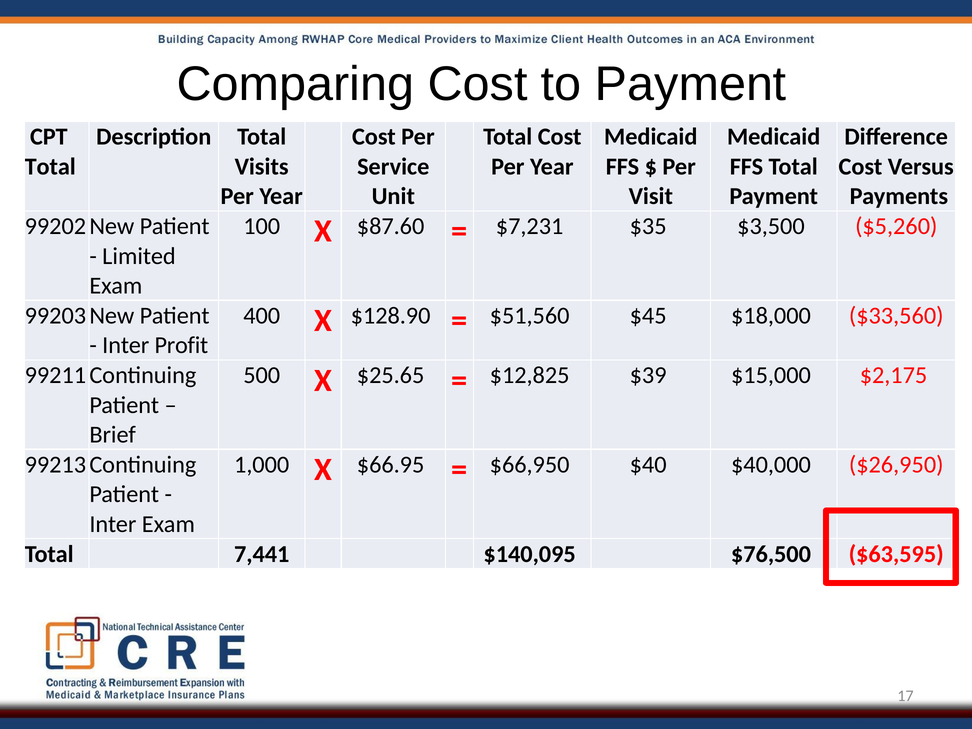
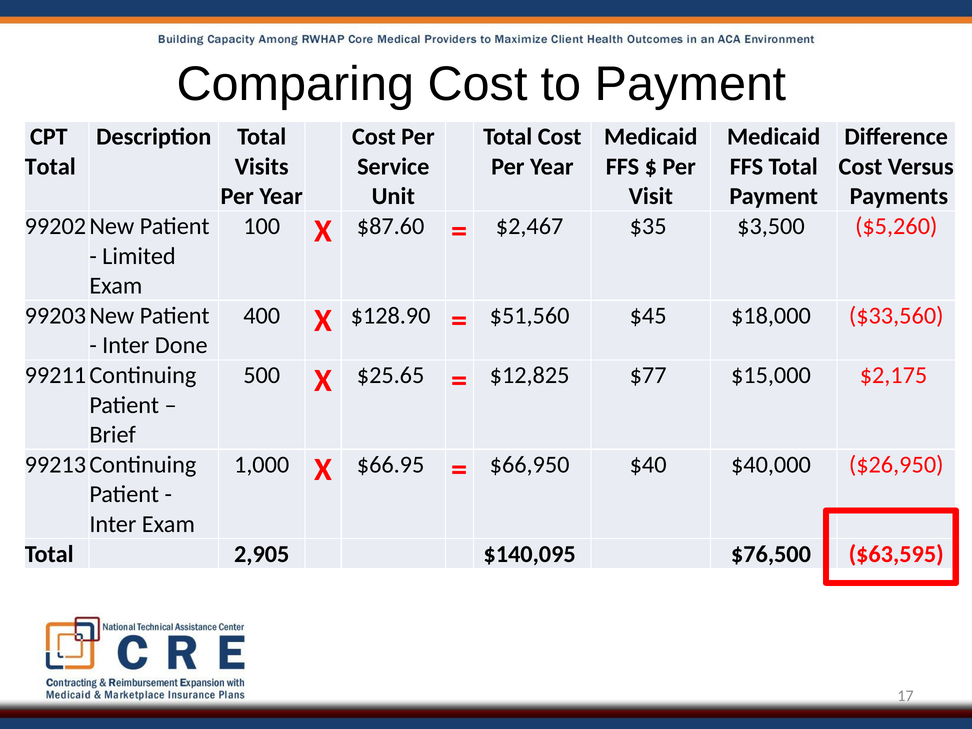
$7,231: $7,231 -> $2,467 (530, 226)
Profit: Profit -> Done (181, 345)
$39: $39 -> $77 (648, 375)
7,441: 7,441 -> 2,905 (262, 554)
